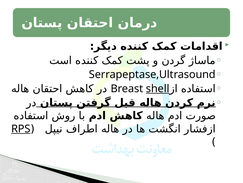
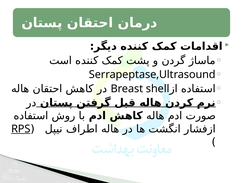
shell underline: present -> none (158, 88)
